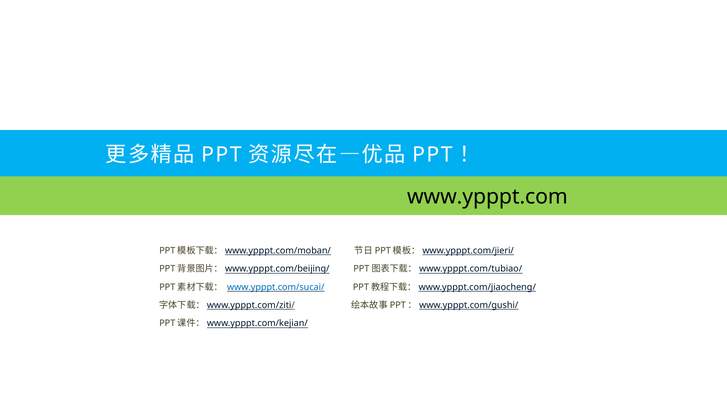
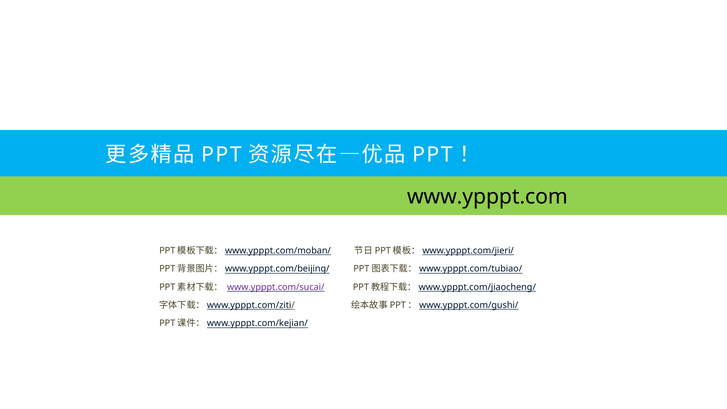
www.ypppt.com/sucai/ colour: blue -> purple (276, 287)
